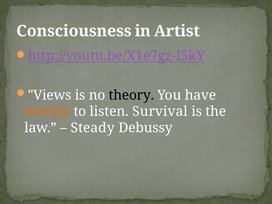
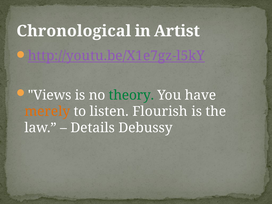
Consciousness: Consciousness -> Chronological (74, 31)
theory colour: black -> green (131, 95)
Survival: Survival -> Flourish (160, 111)
Steady: Steady -> Details (93, 128)
